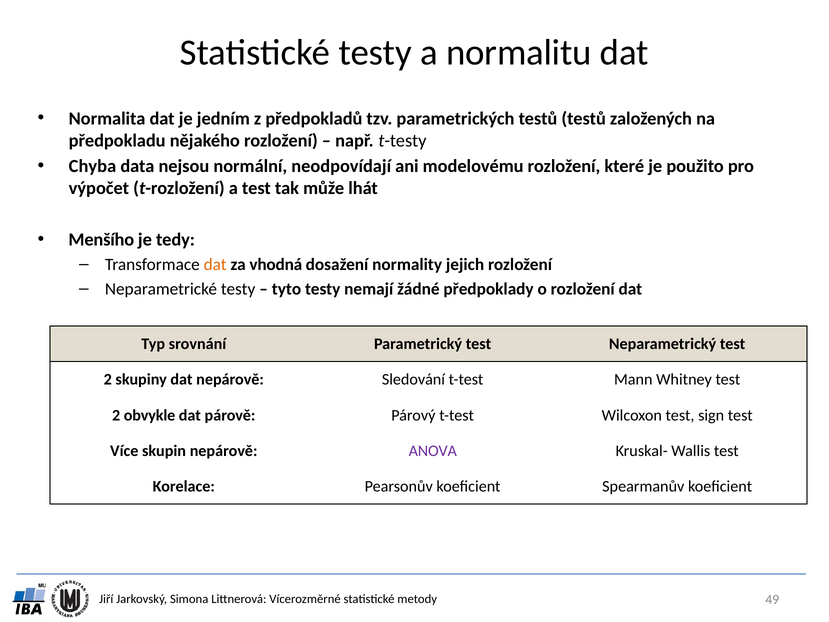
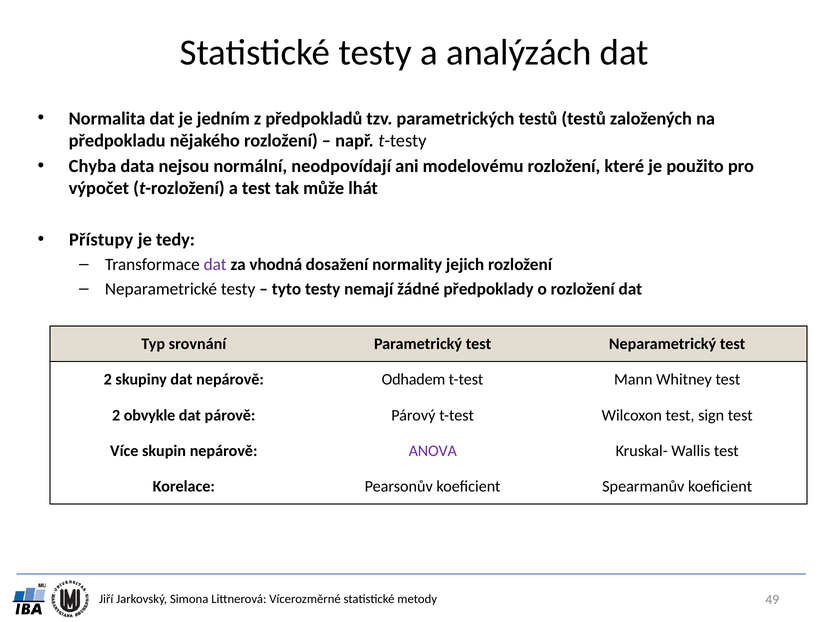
normalitu: normalitu -> analýzách (519, 52)
Menšího: Menšího -> Přístupy (101, 240)
dat colour: orange -> purple (215, 265)
Sledování: Sledování -> Odhadem (414, 380)
